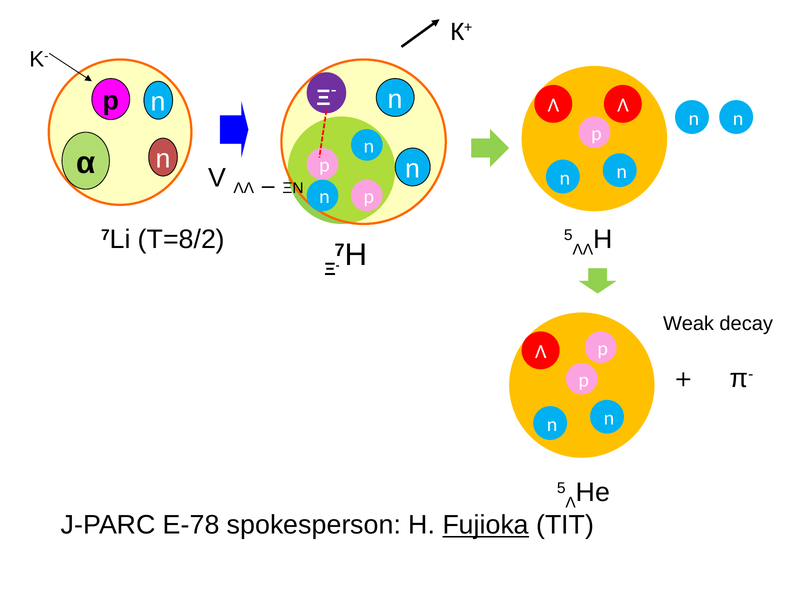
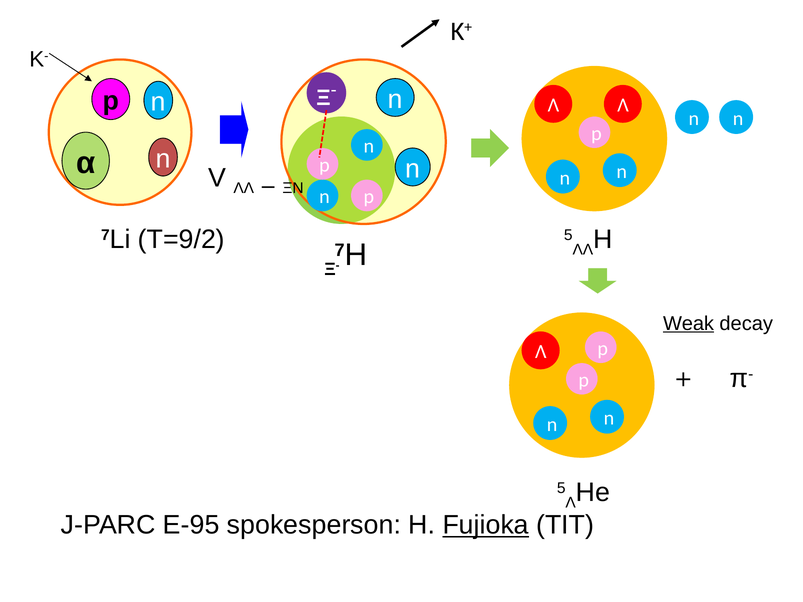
T=8/2: T=8/2 -> T=9/2 (181, 240)
Weak underline: none -> present (689, 324)
E-78: E-78 -> E-95 (191, 525)
